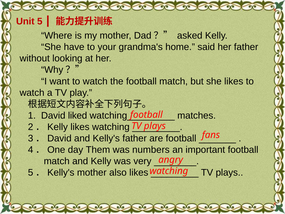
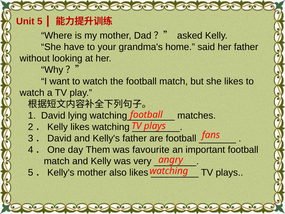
liked: liked -> lying (78, 115)
numbers: numbers -> favourite (151, 150)
